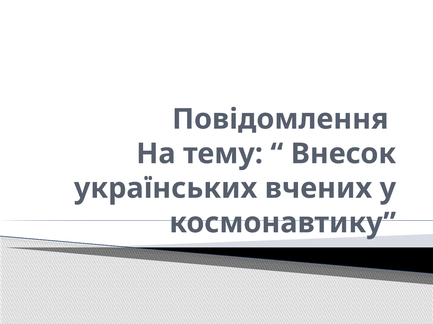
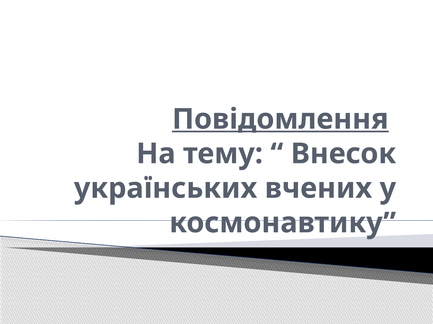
Повідомлення underline: none -> present (280, 119)
